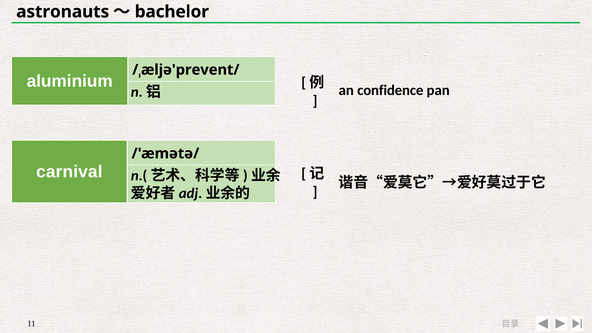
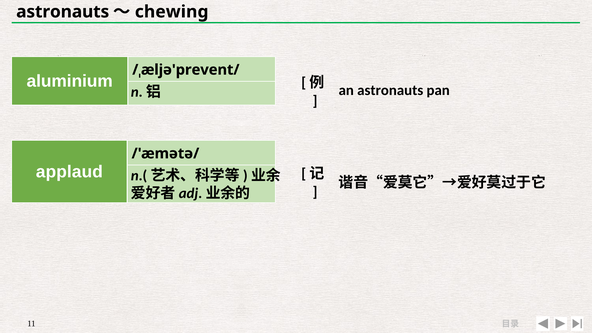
bachelor: bachelor -> chewing (172, 12)
an confidence: confidence -> astronauts (390, 90)
carnival: carnival -> applaud (69, 172)
